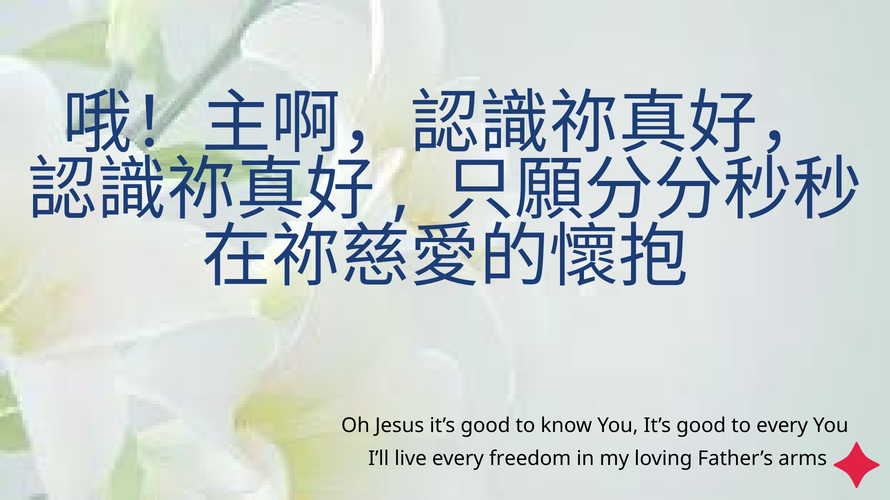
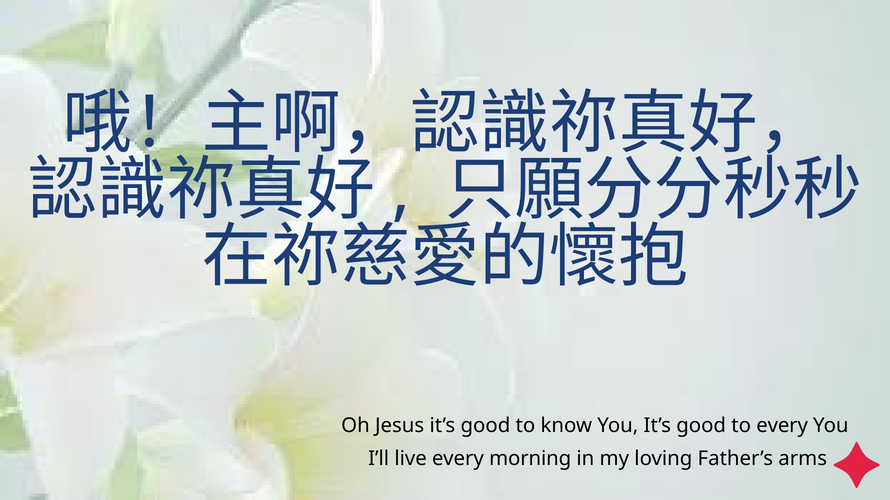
freedom: freedom -> morning (530, 459)
